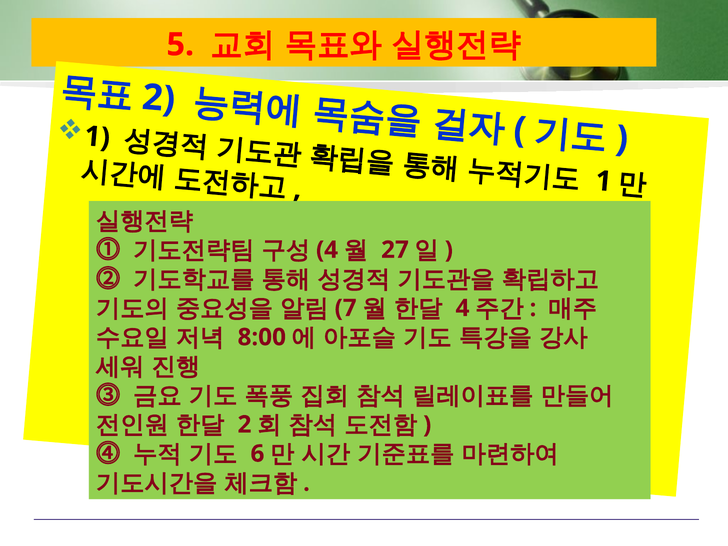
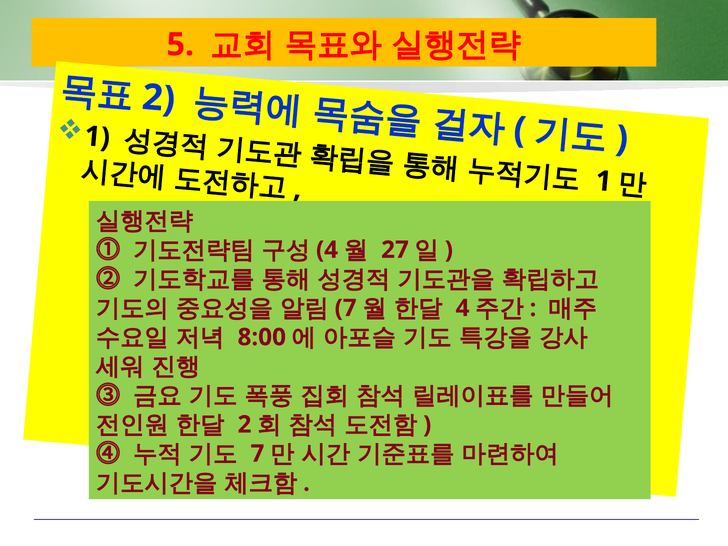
6: 6 -> 7 (257, 454)
